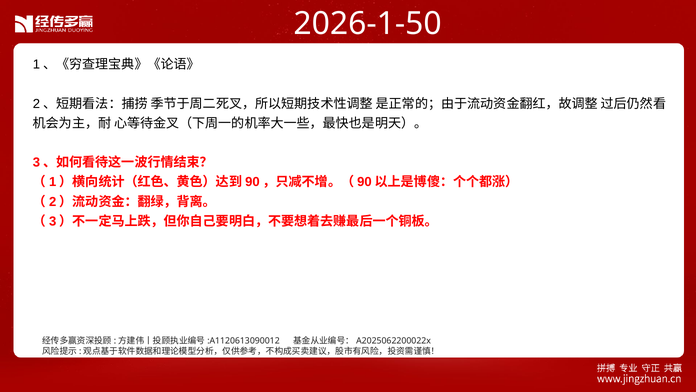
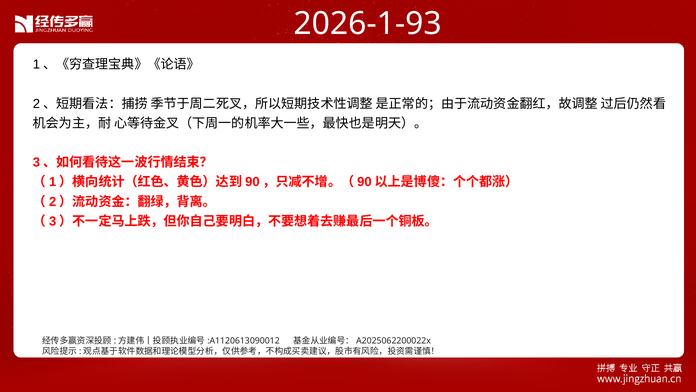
2026-1-50: 2026-1-50 -> 2026-1-93 (368, 24)
